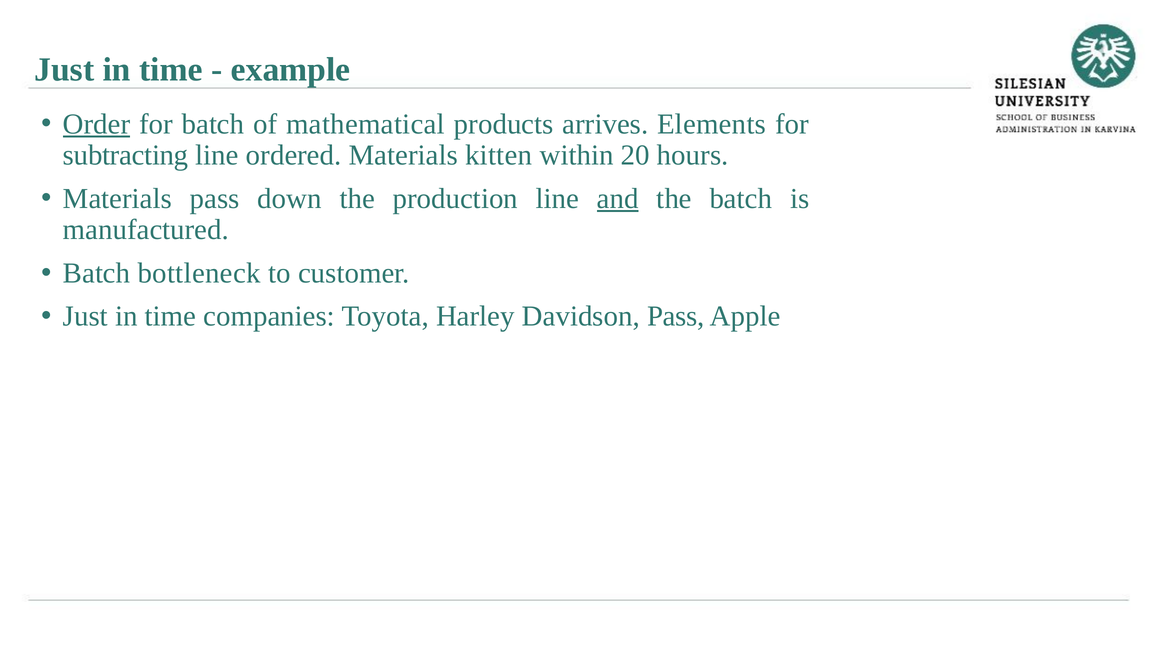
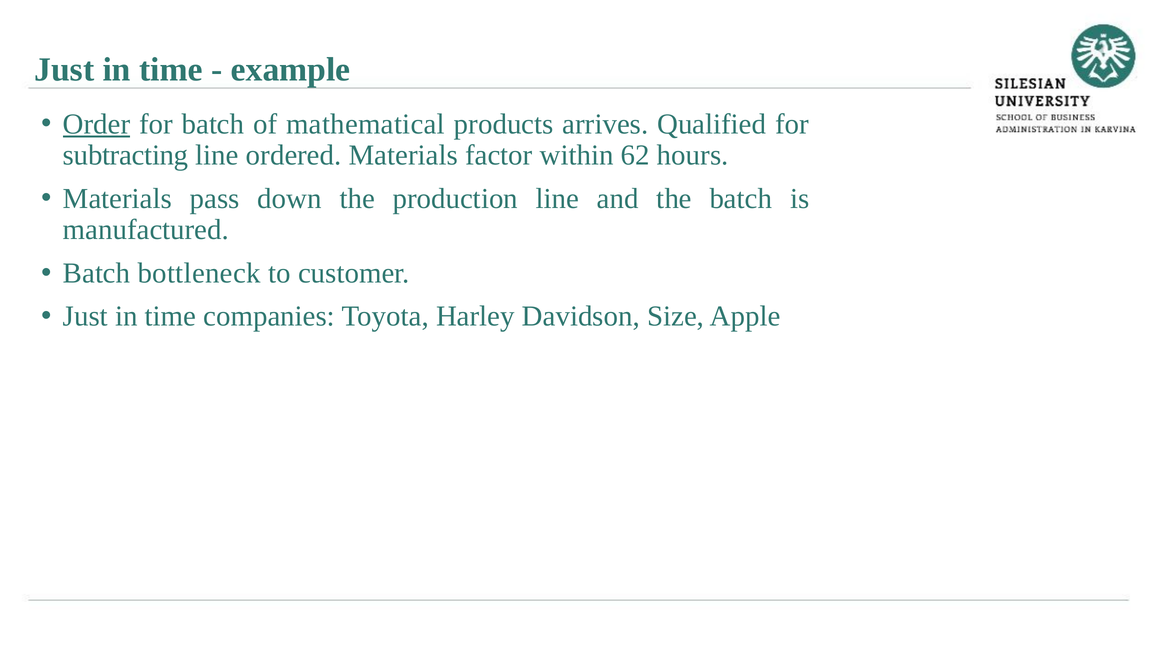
Elements: Elements -> Qualified (712, 124)
kitten: kitten -> factor (499, 155)
20: 20 -> 62 (635, 155)
and underline: present -> none (618, 199)
Davidson Pass: Pass -> Size (676, 316)
